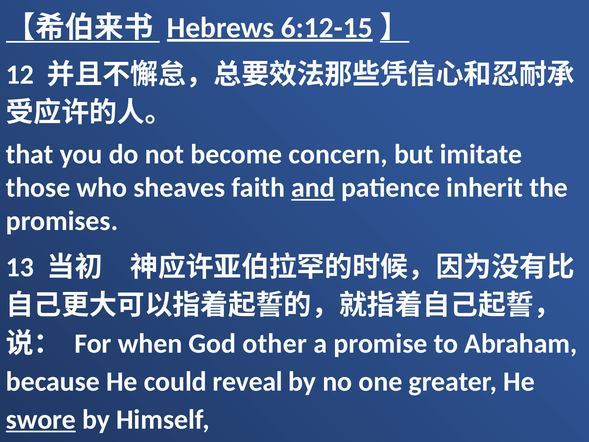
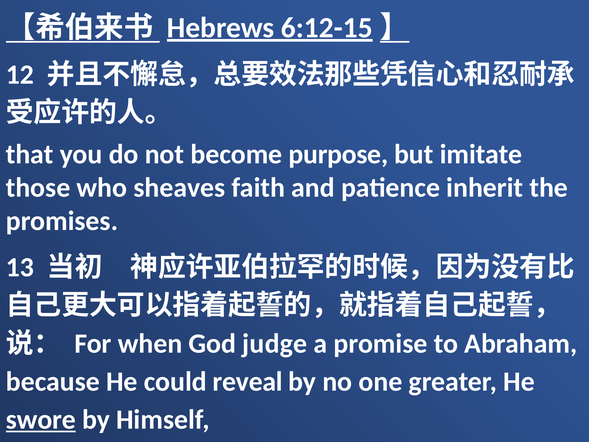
concern: concern -> purpose (338, 154)
and underline: present -> none (313, 188)
other: other -> judge (275, 343)
